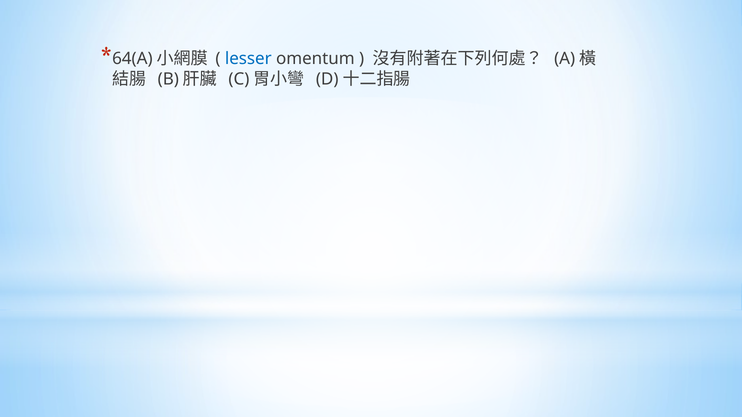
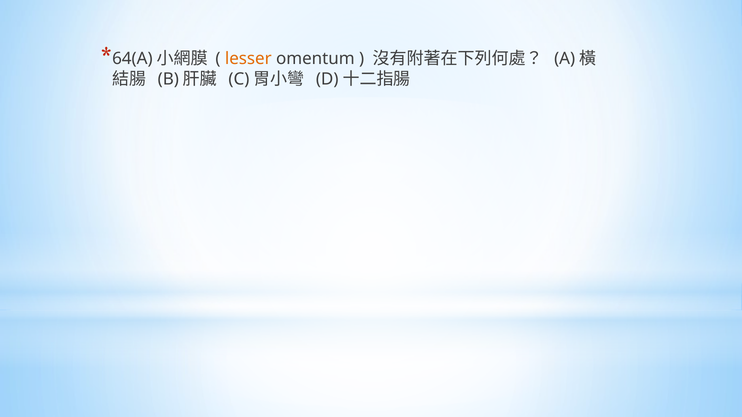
lesser colour: blue -> orange (248, 59)
